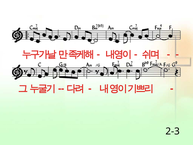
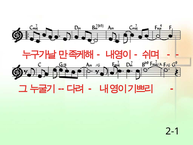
2-3: 2-3 -> 2-1 (173, 131)
